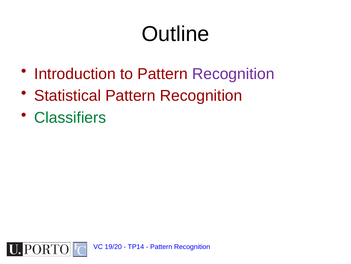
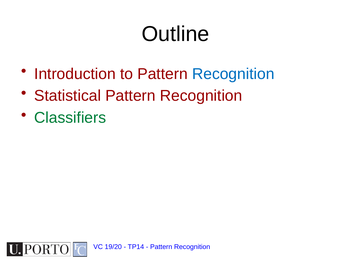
Recognition colour: purple -> blue (233, 74)
